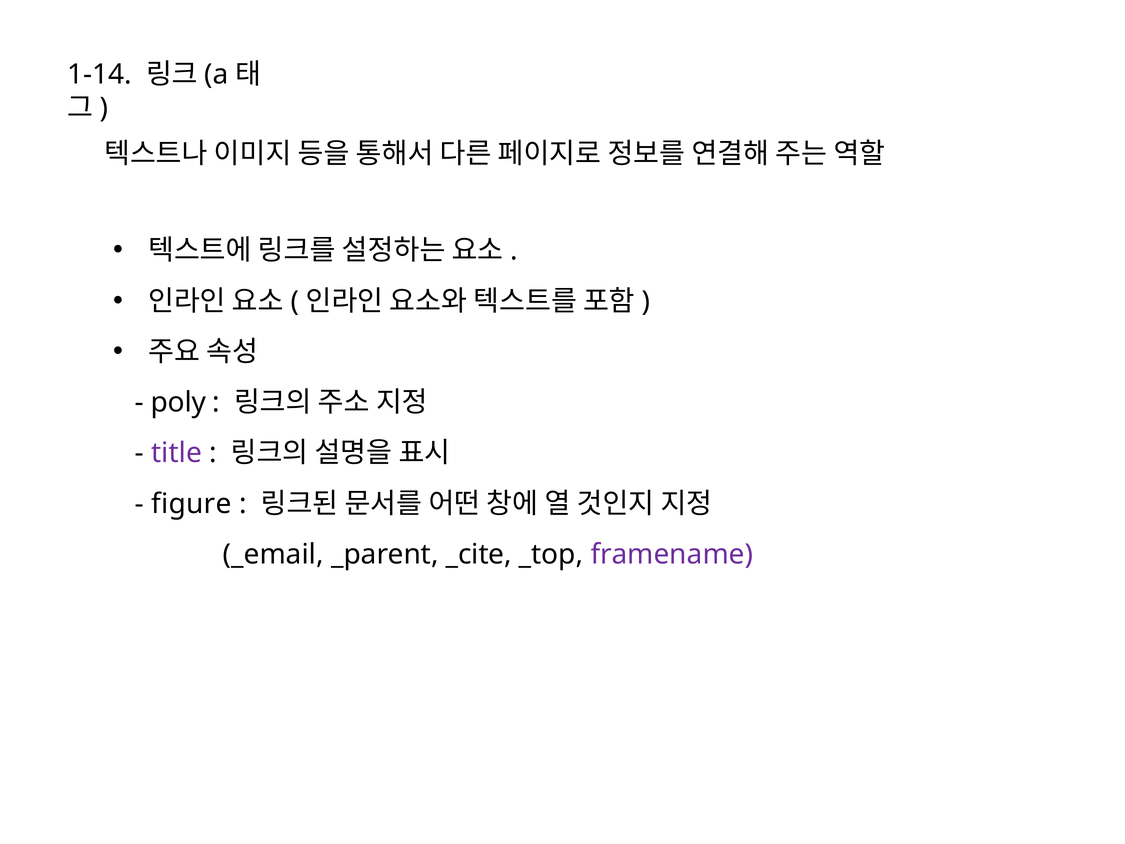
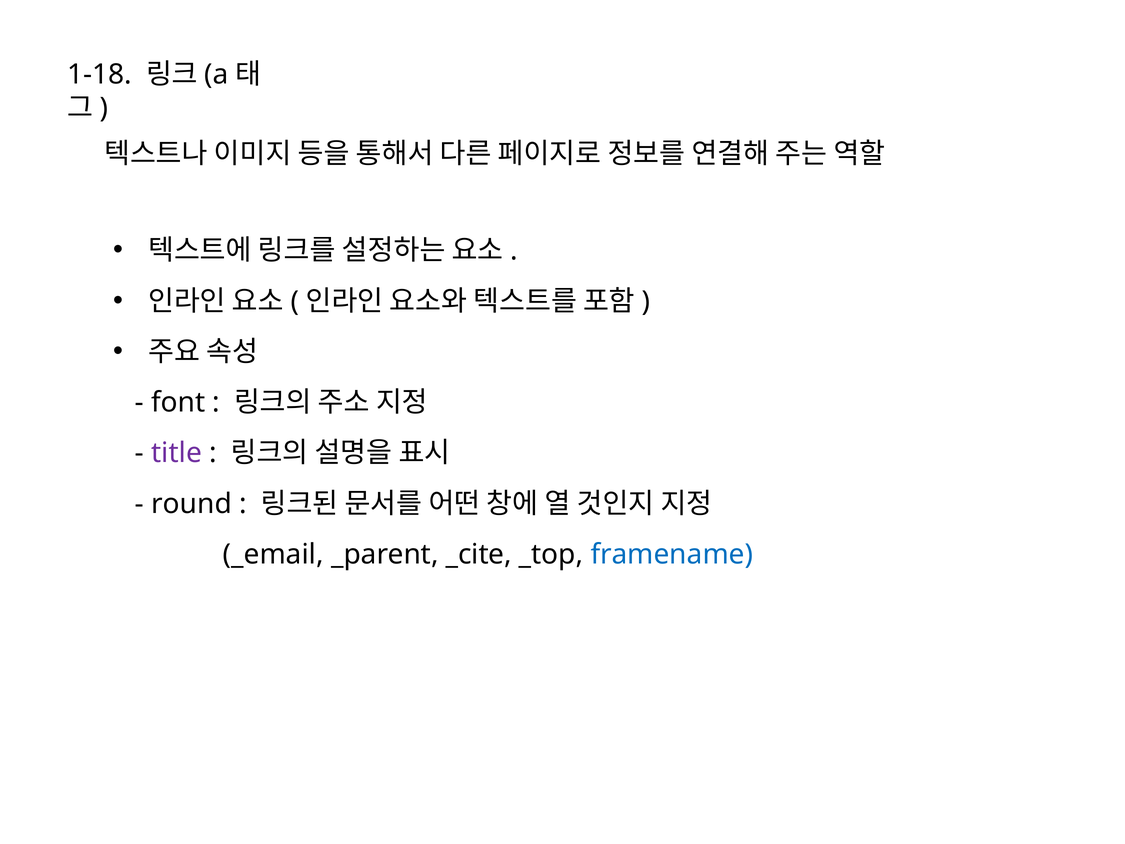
1-14: 1-14 -> 1-18 (100, 74)
poly: poly -> font (178, 402)
figure: figure -> round (192, 504)
framename colour: purple -> blue (672, 554)
